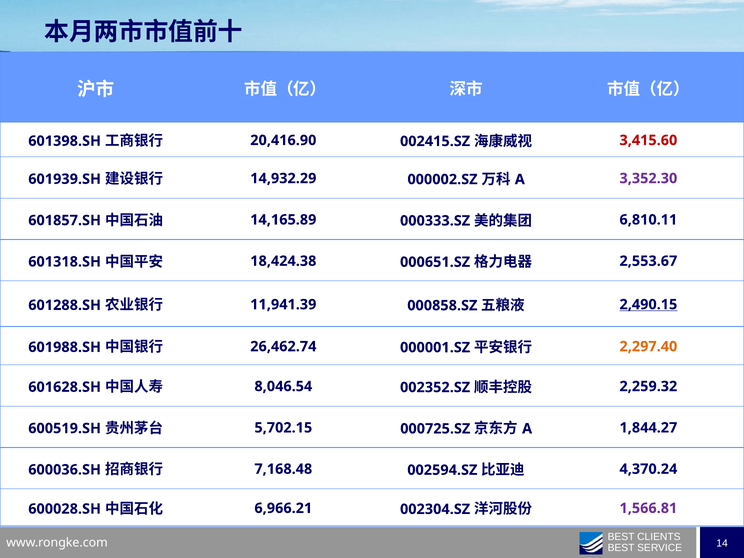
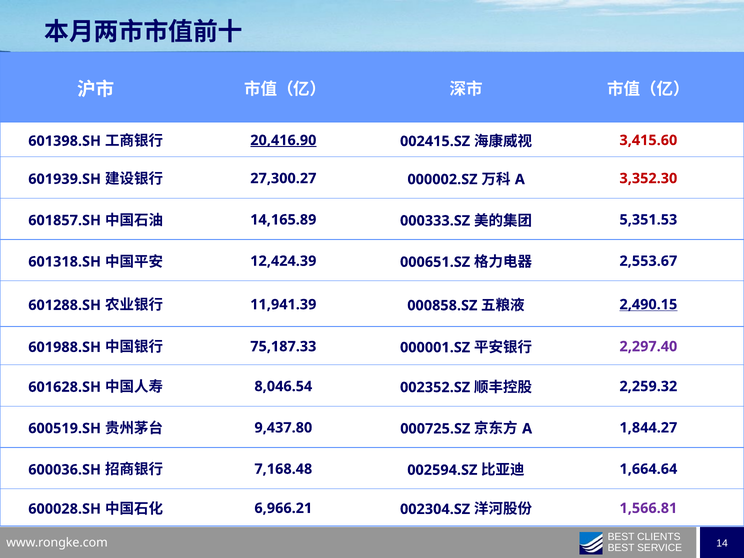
20,416.90 underline: none -> present (283, 140)
14,932.29: 14,932.29 -> 27,300.27 (283, 178)
3,352.30 colour: purple -> red (648, 178)
6,810.11: 6,810.11 -> 5,351.53 (648, 220)
18,424.38: 18,424.38 -> 12,424.39 (283, 261)
26,462.74: 26,462.74 -> 75,187.33 (283, 346)
2,297.40 colour: orange -> purple (648, 346)
5,702.15: 5,702.15 -> 9,437.80 (283, 428)
4,370.24: 4,370.24 -> 1,664.64 (648, 469)
